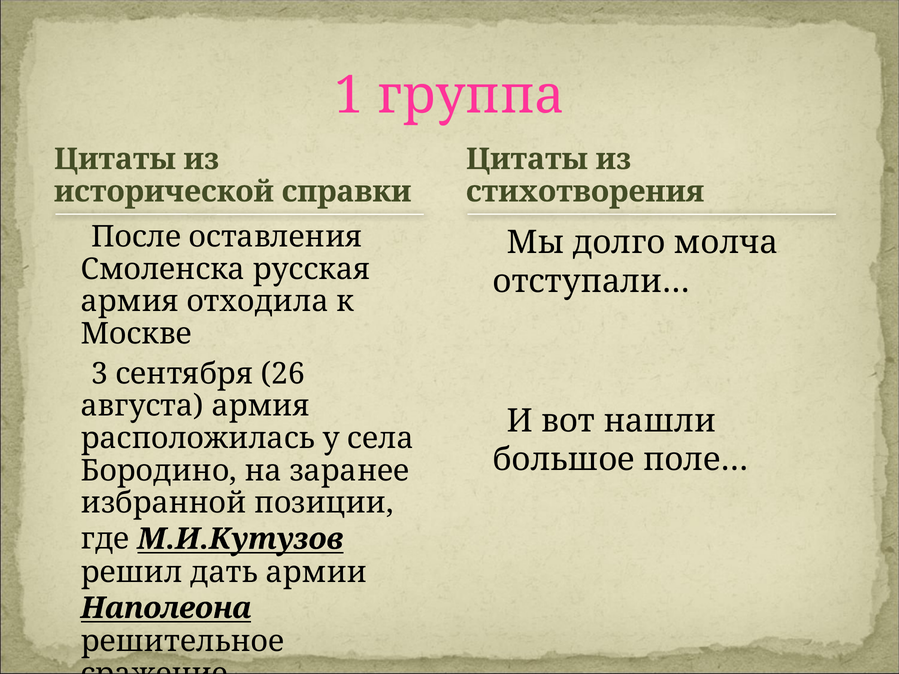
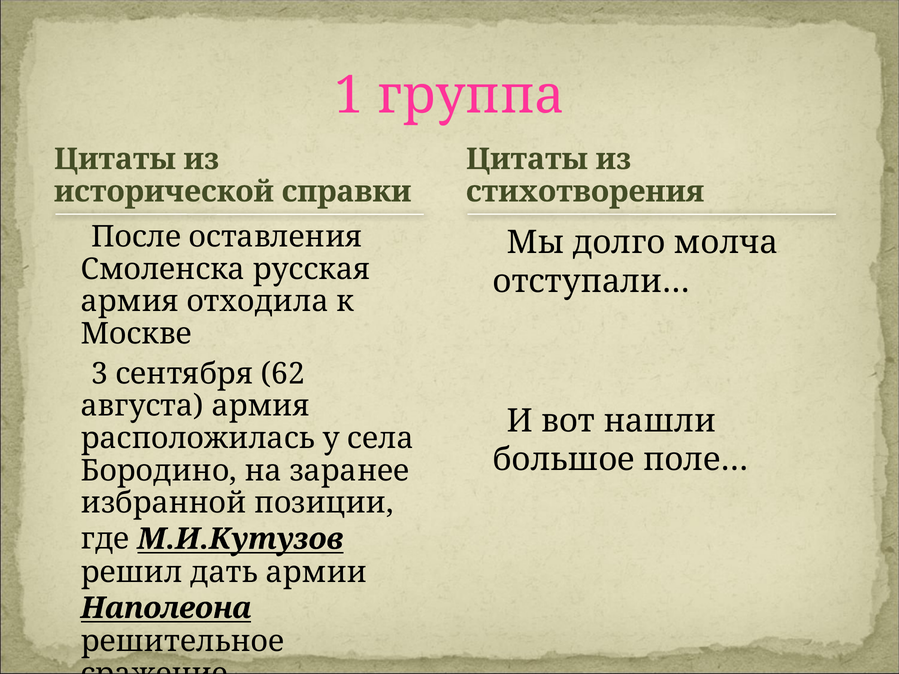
26: 26 -> 62 (283, 374)
